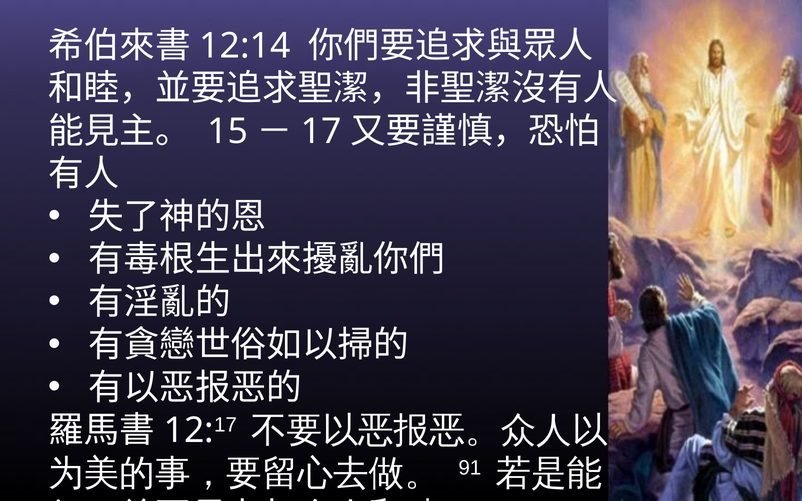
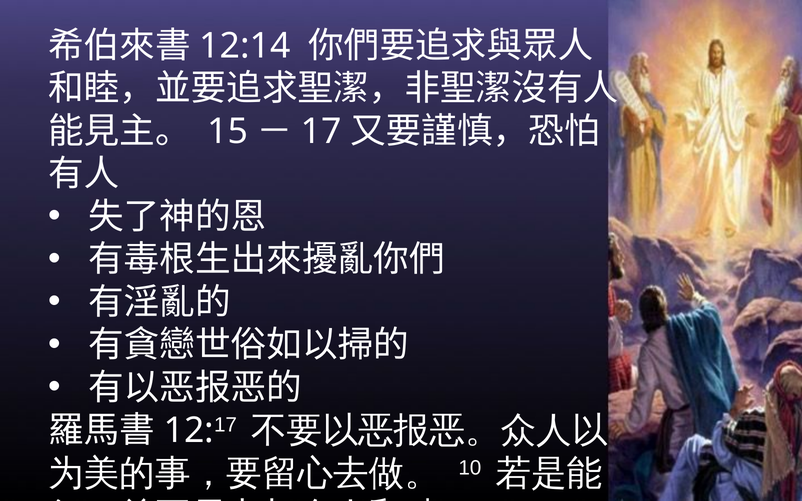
91: 91 -> 10 (470, 468)
